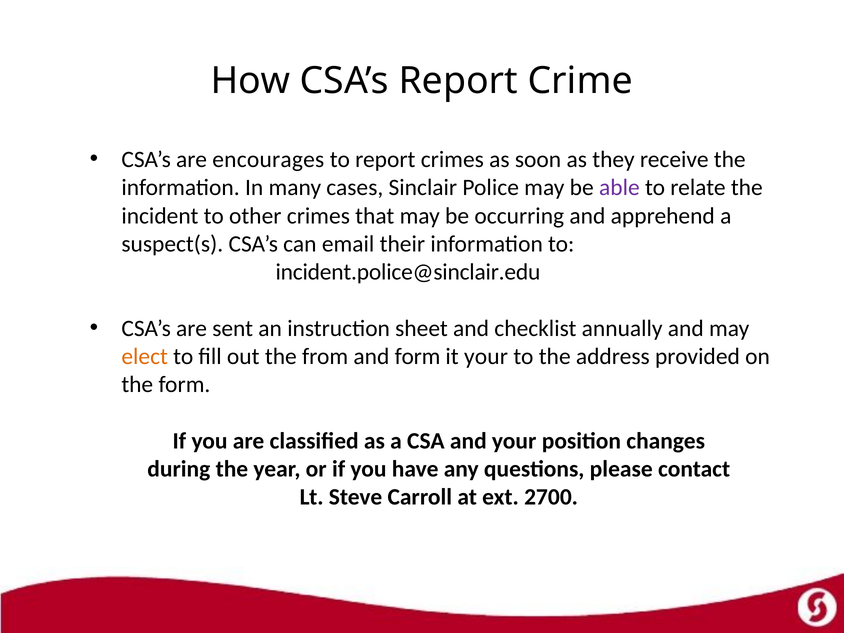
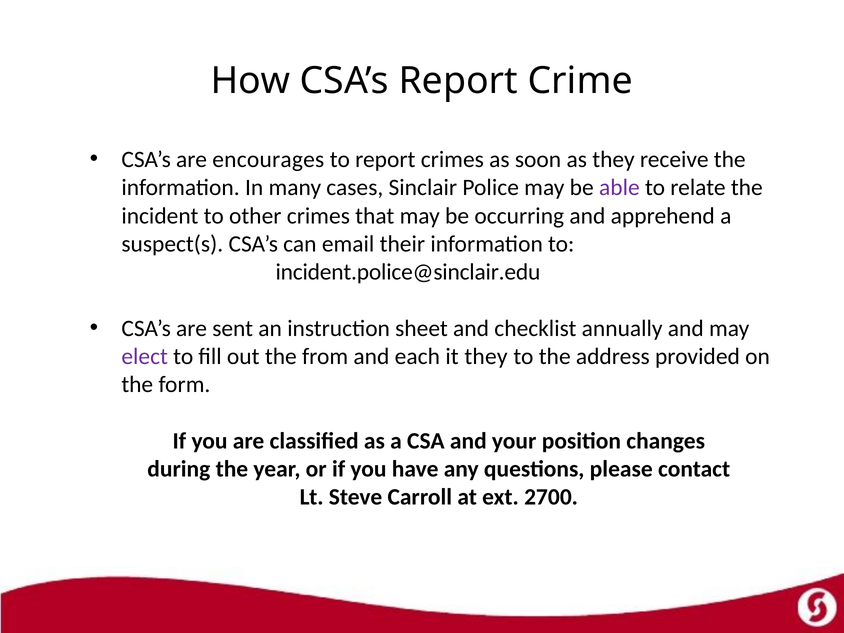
elect colour: orange -> purple (145, 357)
and form: form -> each (417, 357)
it your: your -> they (486, 357)
